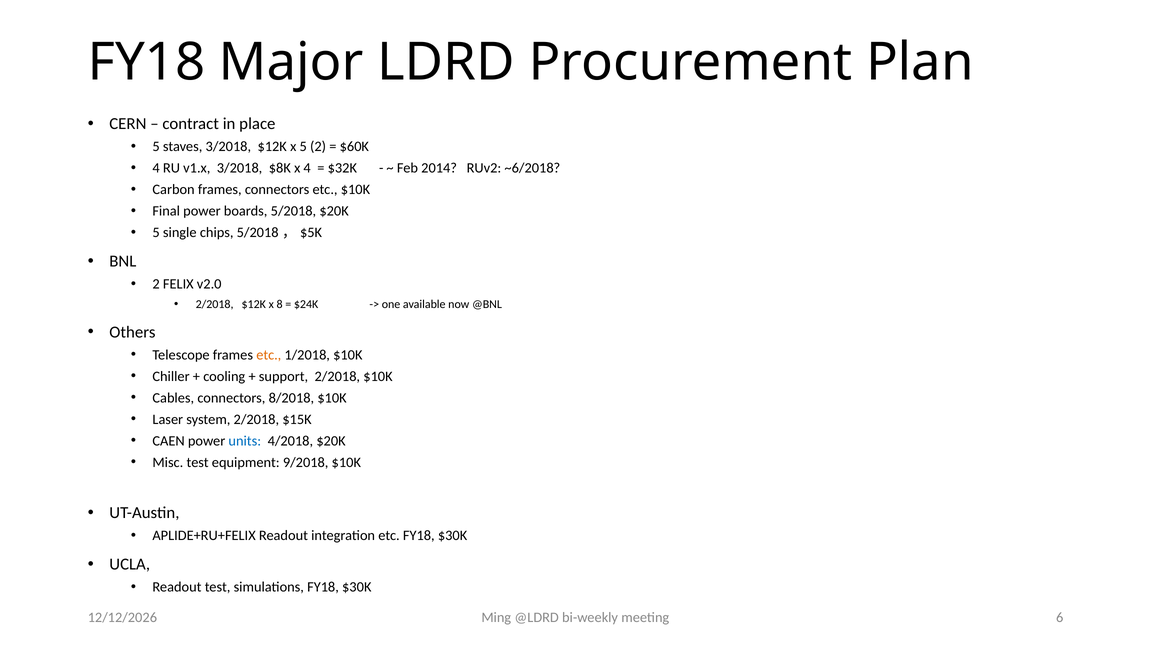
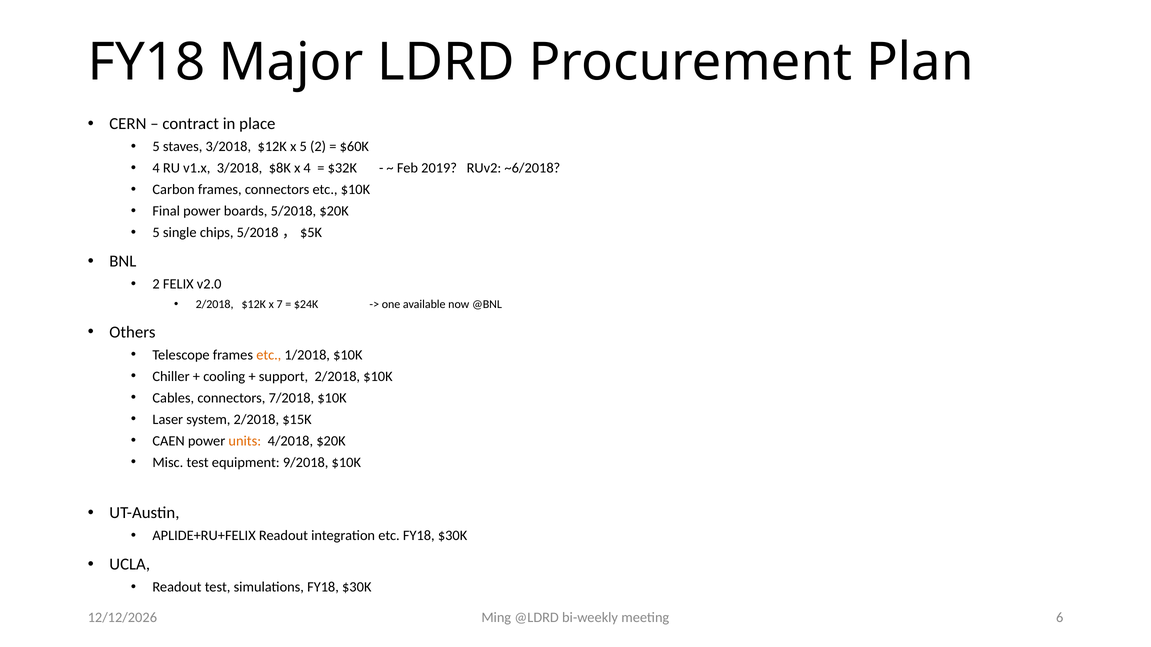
2014: 2014 -> 2019 (439, 168)
8: 8 -> 7 (280, 305)
8/2018: 8/2018 -> 7/2018 (291, 398)
units colour: blue -> orange (245, 441)
